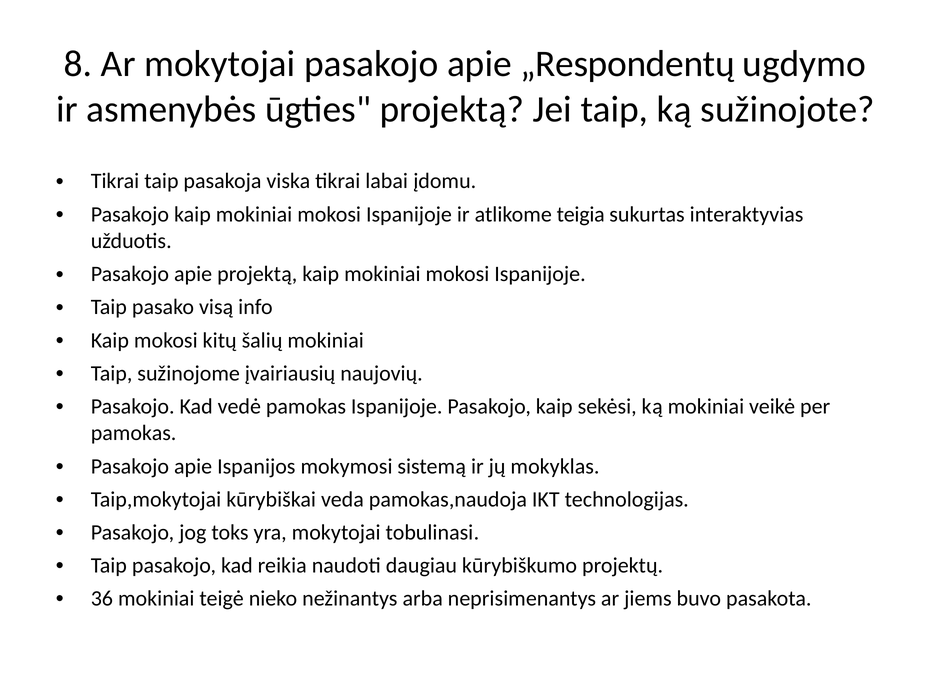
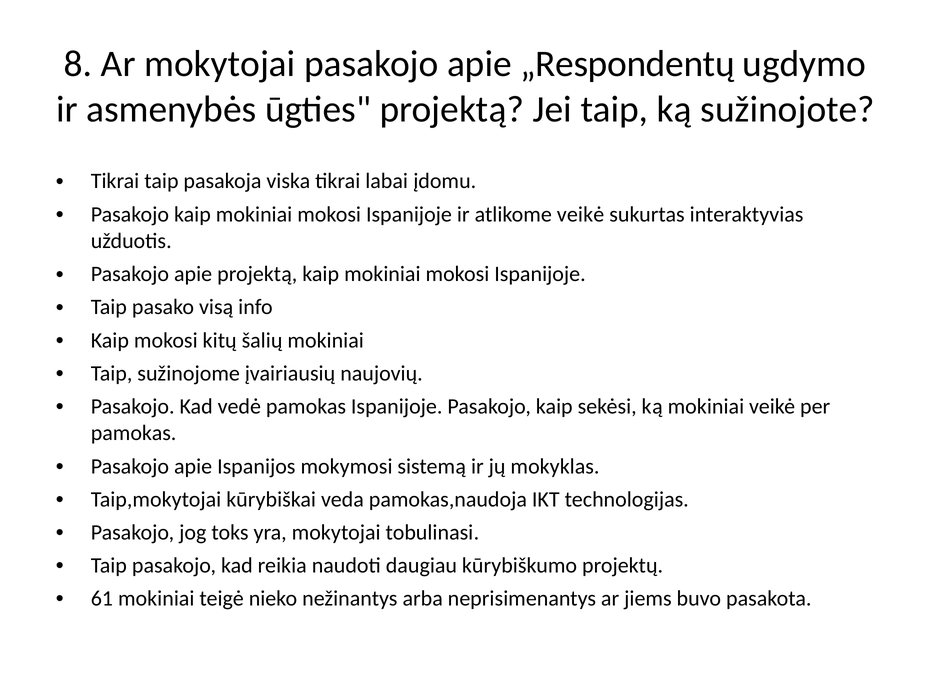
atlikome teigia: teigia -> veikė (581, 214)
36: 36 -> 61 (102, 599)
